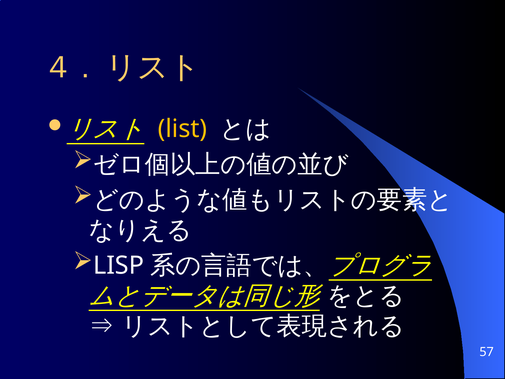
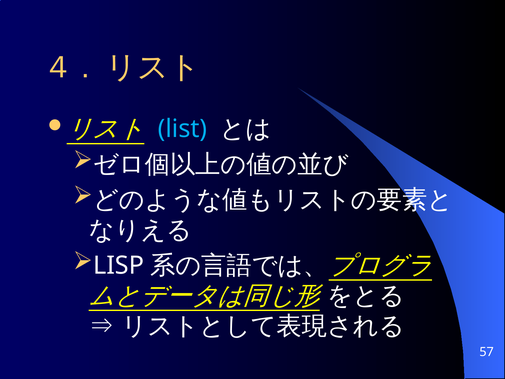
list colour: yellow -> light blue (182, 129)
